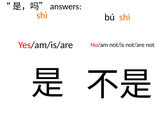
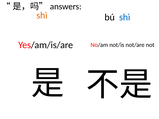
shì colour: orange -> blue (125, 17)
